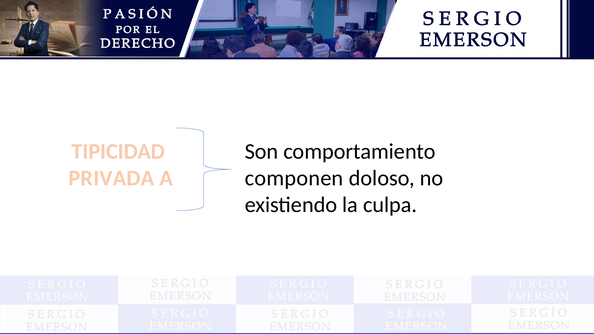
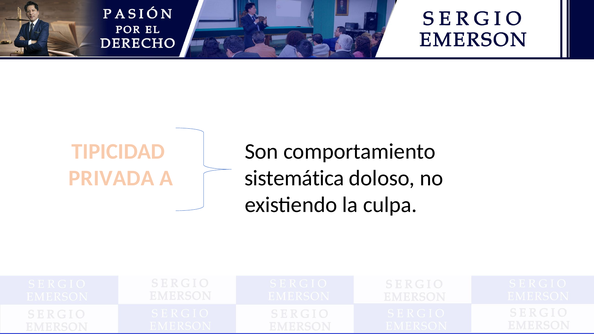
componen: componen -> sistemática (294, 178)
